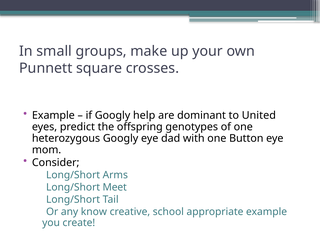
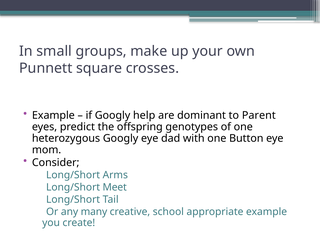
United: United -> Parent (259, 115)
know: know -> many (94, 212)
